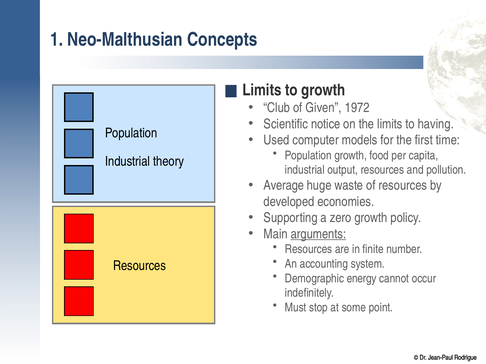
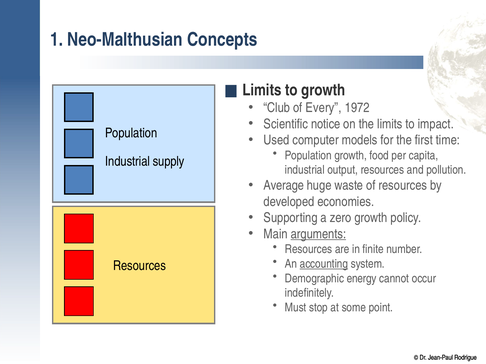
Given: Given -> Every (324, 108)
having: having -> impact (436, 124)
theory: theory -> supply (169, 162)
accounting underline: none -> present (324, 264)
